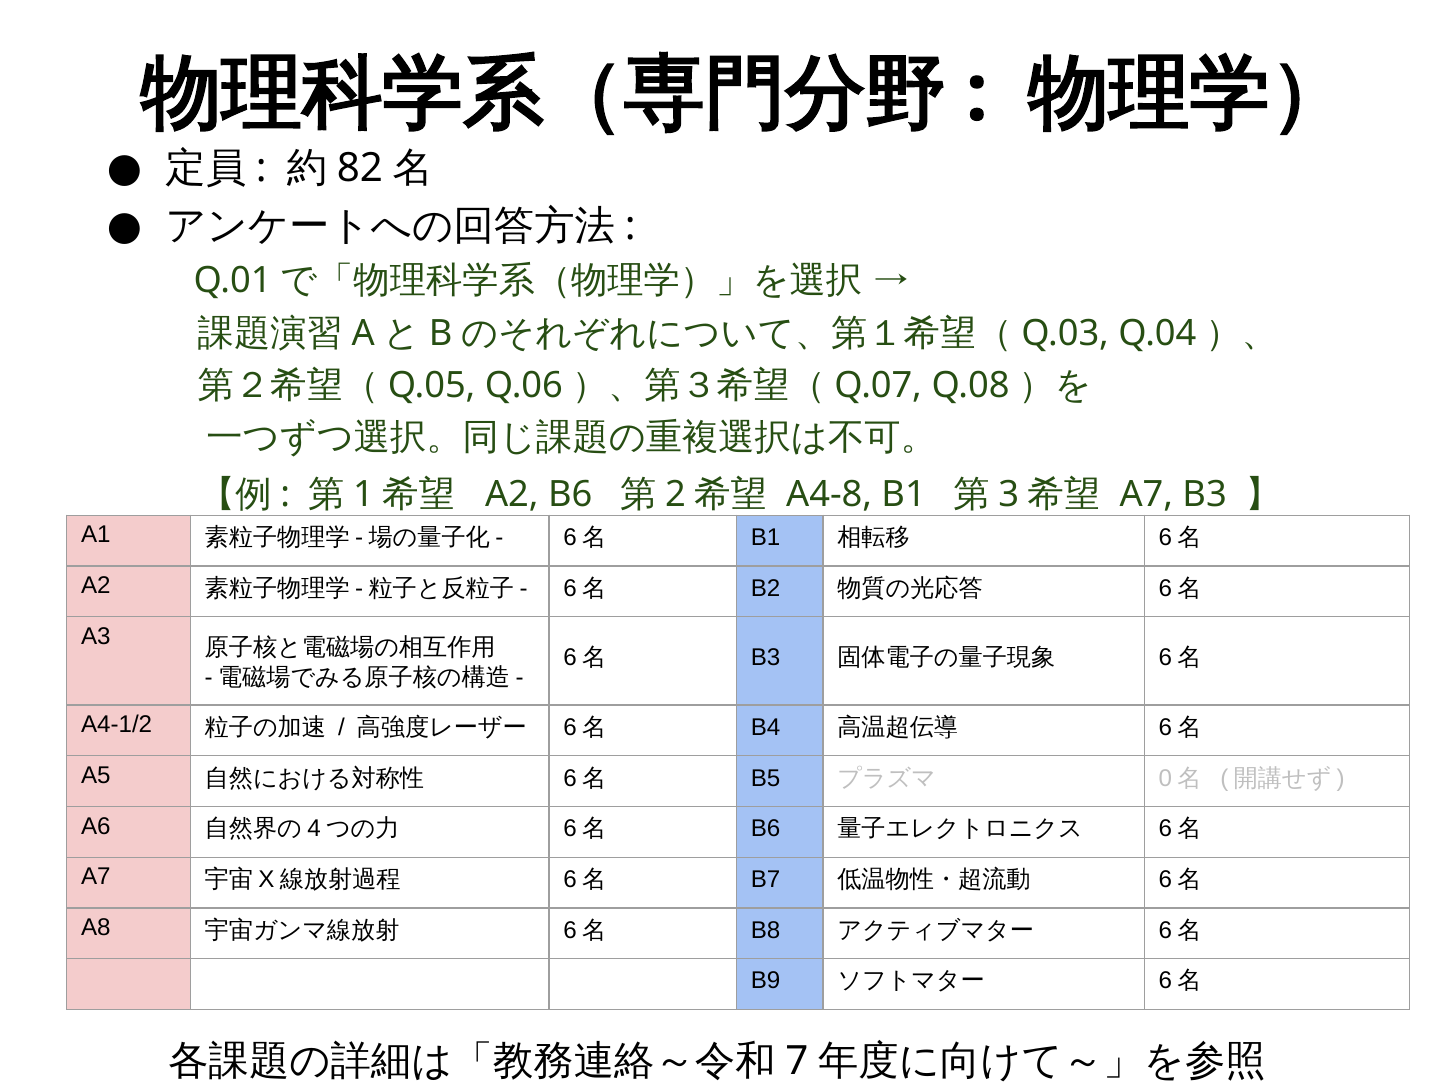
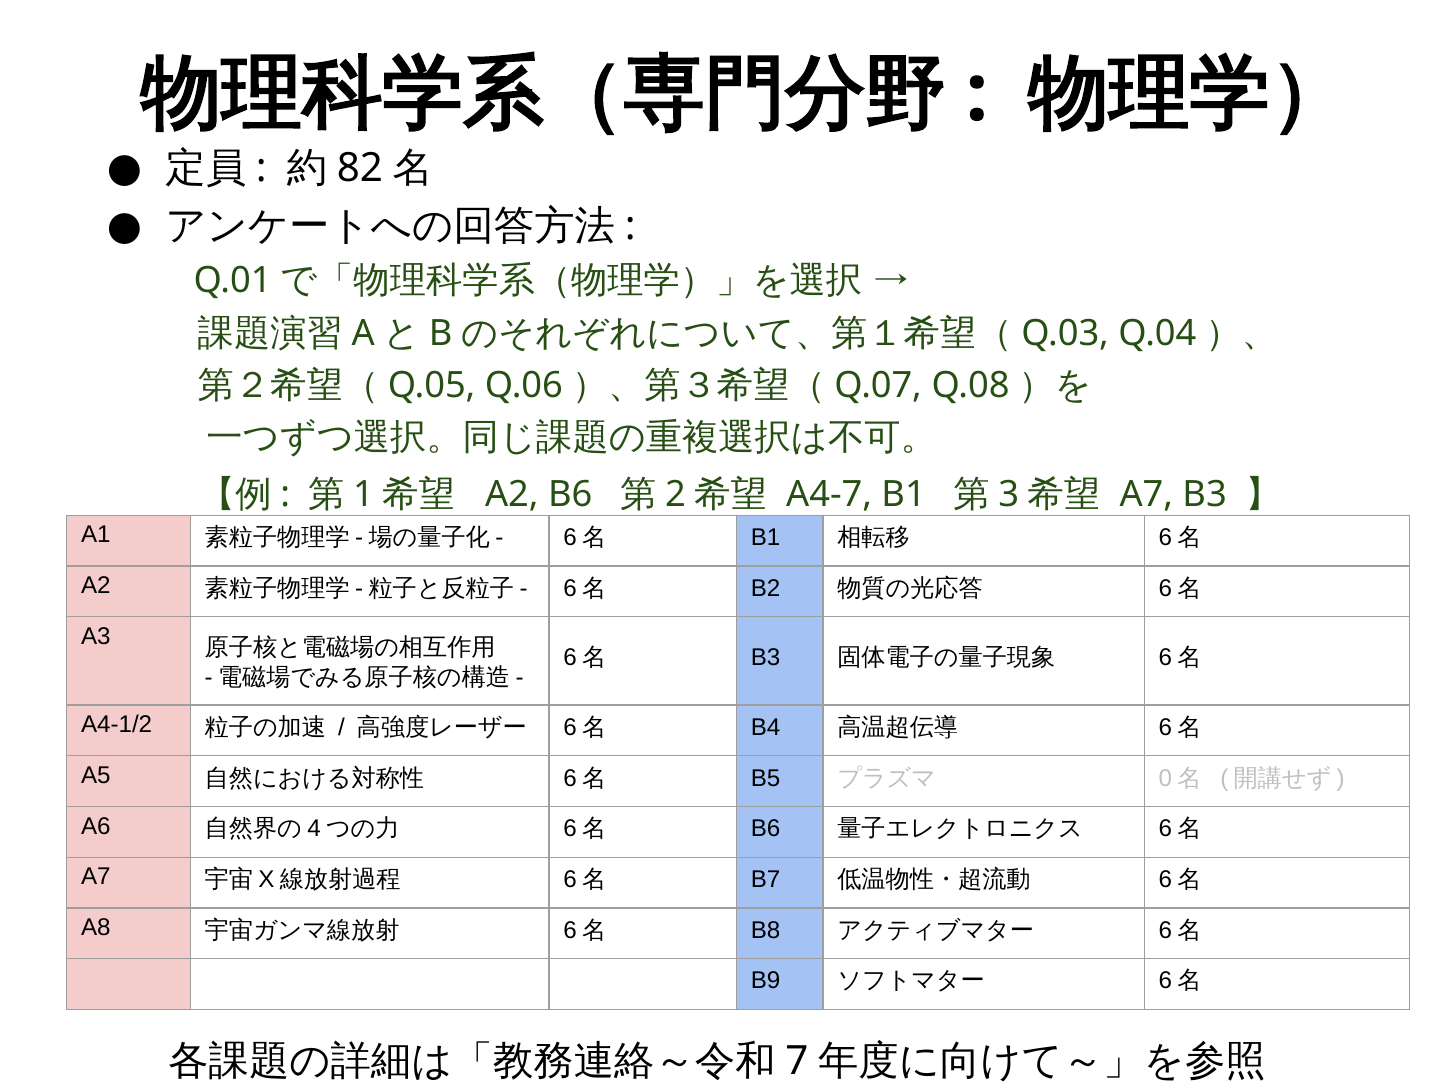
A4-8: A4-8 -> A4-7 (829, 495)
